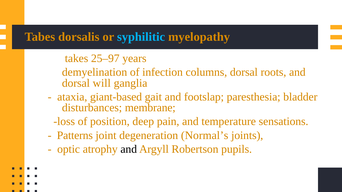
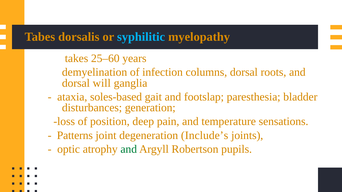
25–97: 25–97 -> 25–60 (105, 58)
giant-based: giant-based -> soles-based (116, 97)
membrane: membrane -> generation (150, 108)
Normal’s: Normal’s -> Include’s (205, 136)
and colour: black -> green (129, 149)
